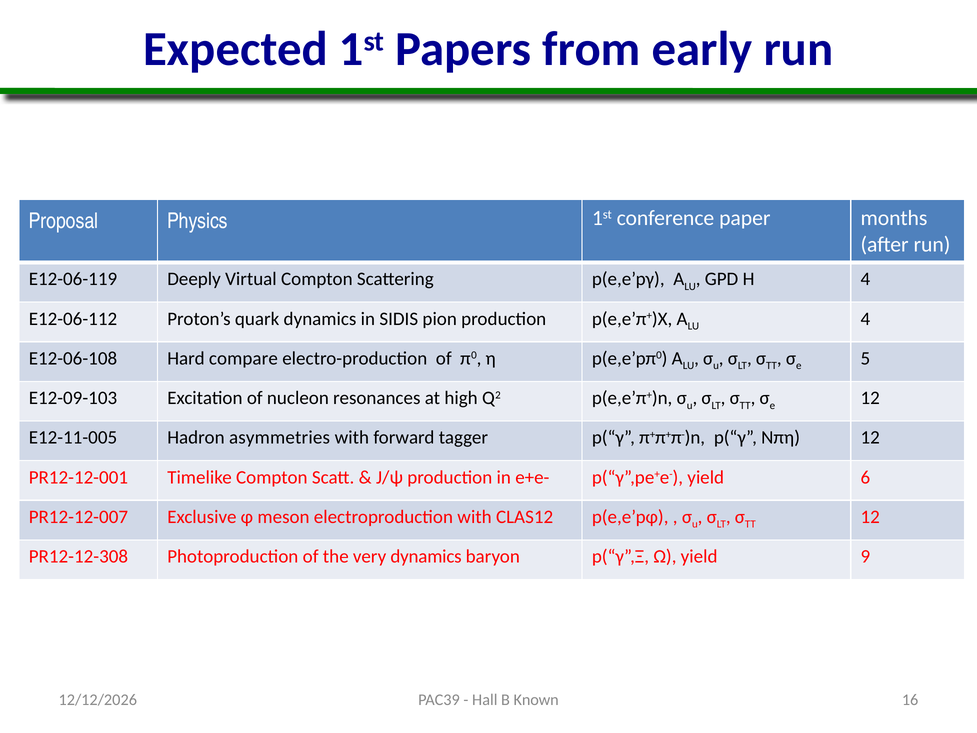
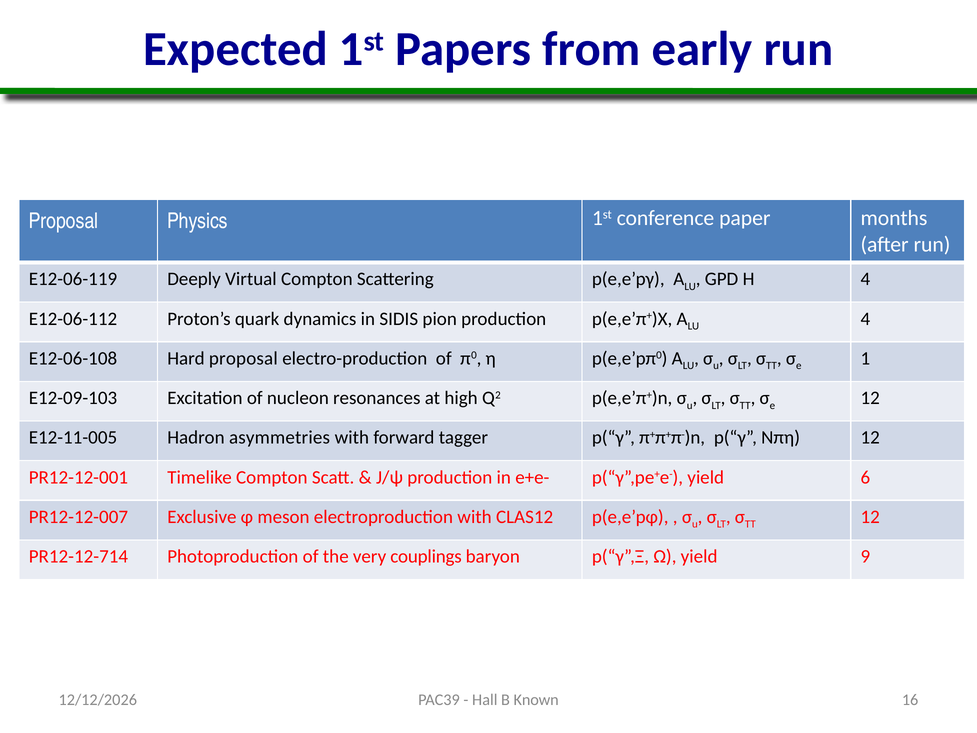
Hard compare: compare -> proposal (243, 358)
5: 5 -> 1 (865, 358)
PR12-12-308: PR12-12-308 -> PR12-12-714 (78, 556)
very dynamics: dynamics -> couplings (426, 556)
